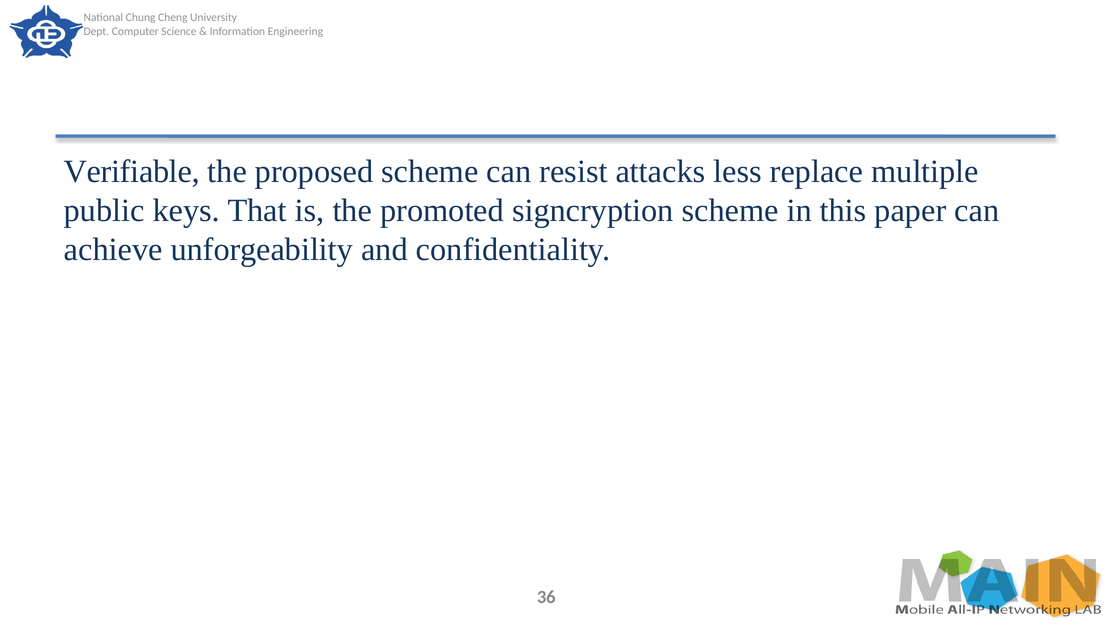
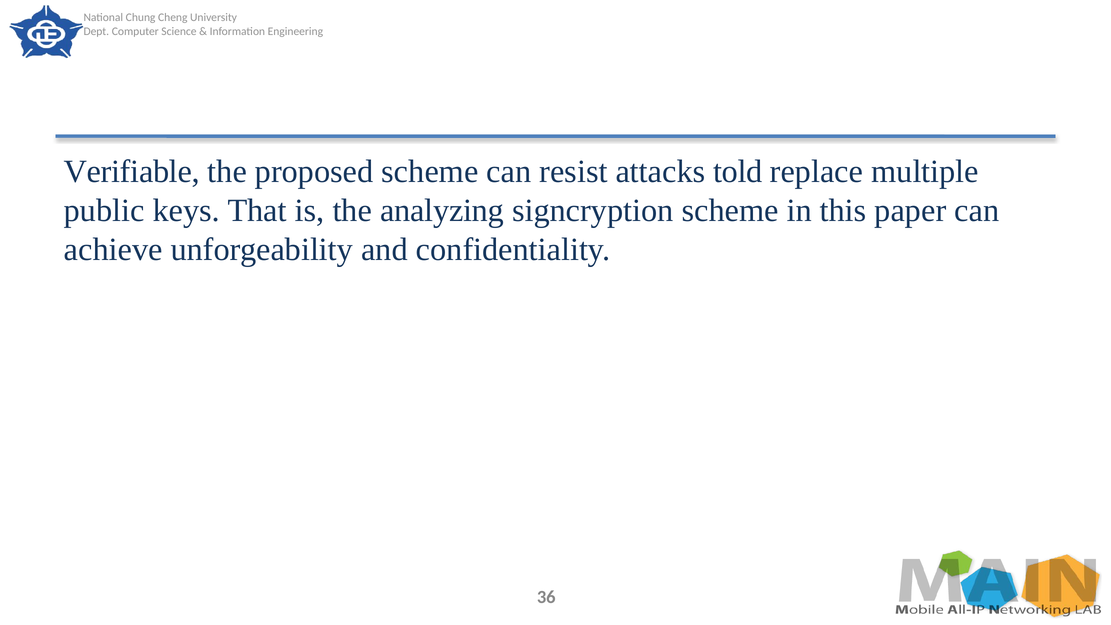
less: less -> told (738, 172)
promoted: promoted -> analyzing (442, 211)
